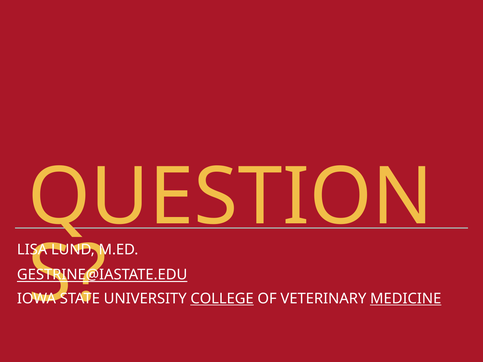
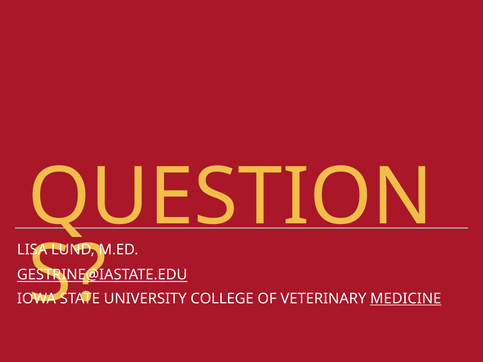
COLLEGE underline: present -> none (222, 299)
